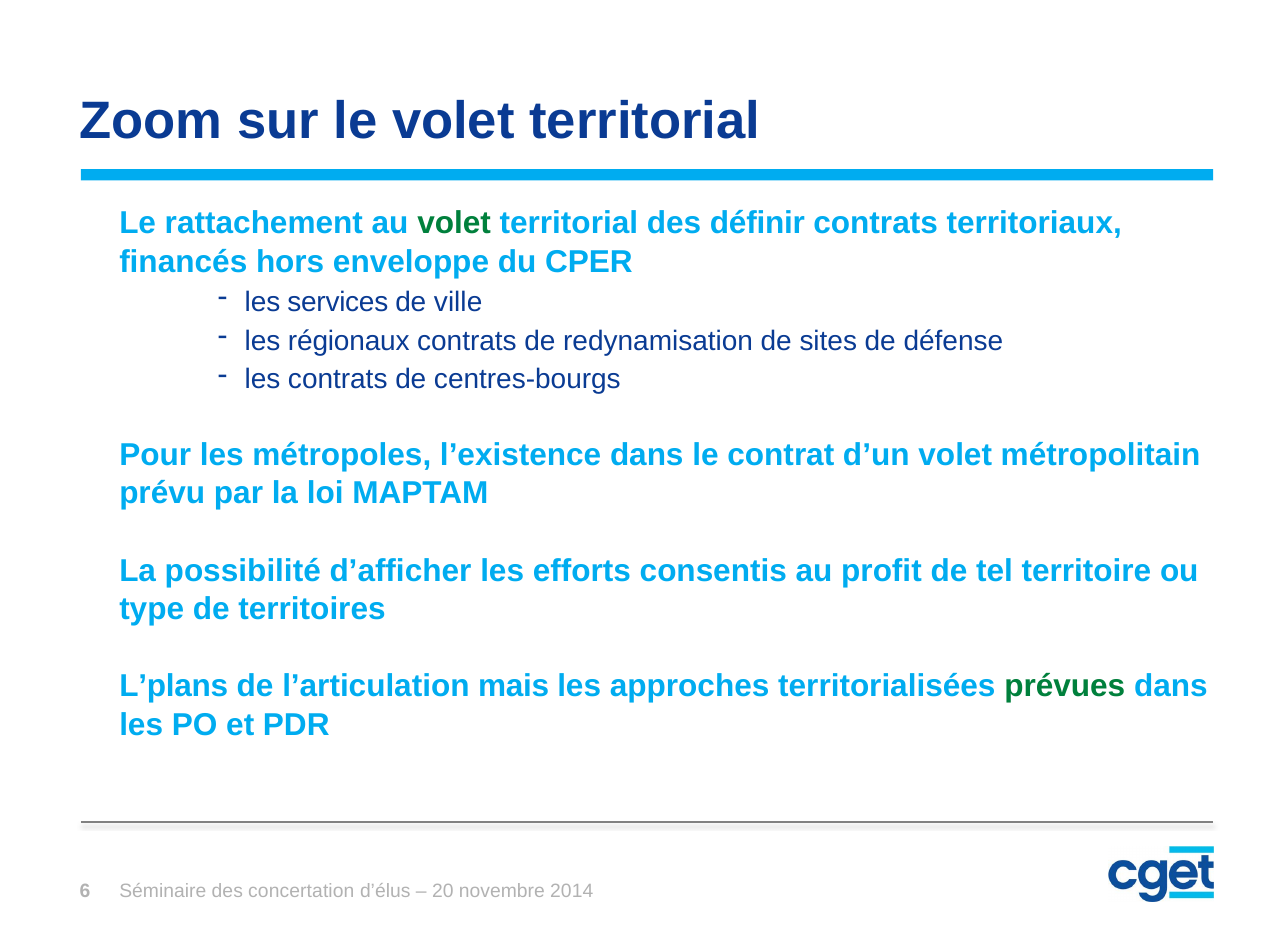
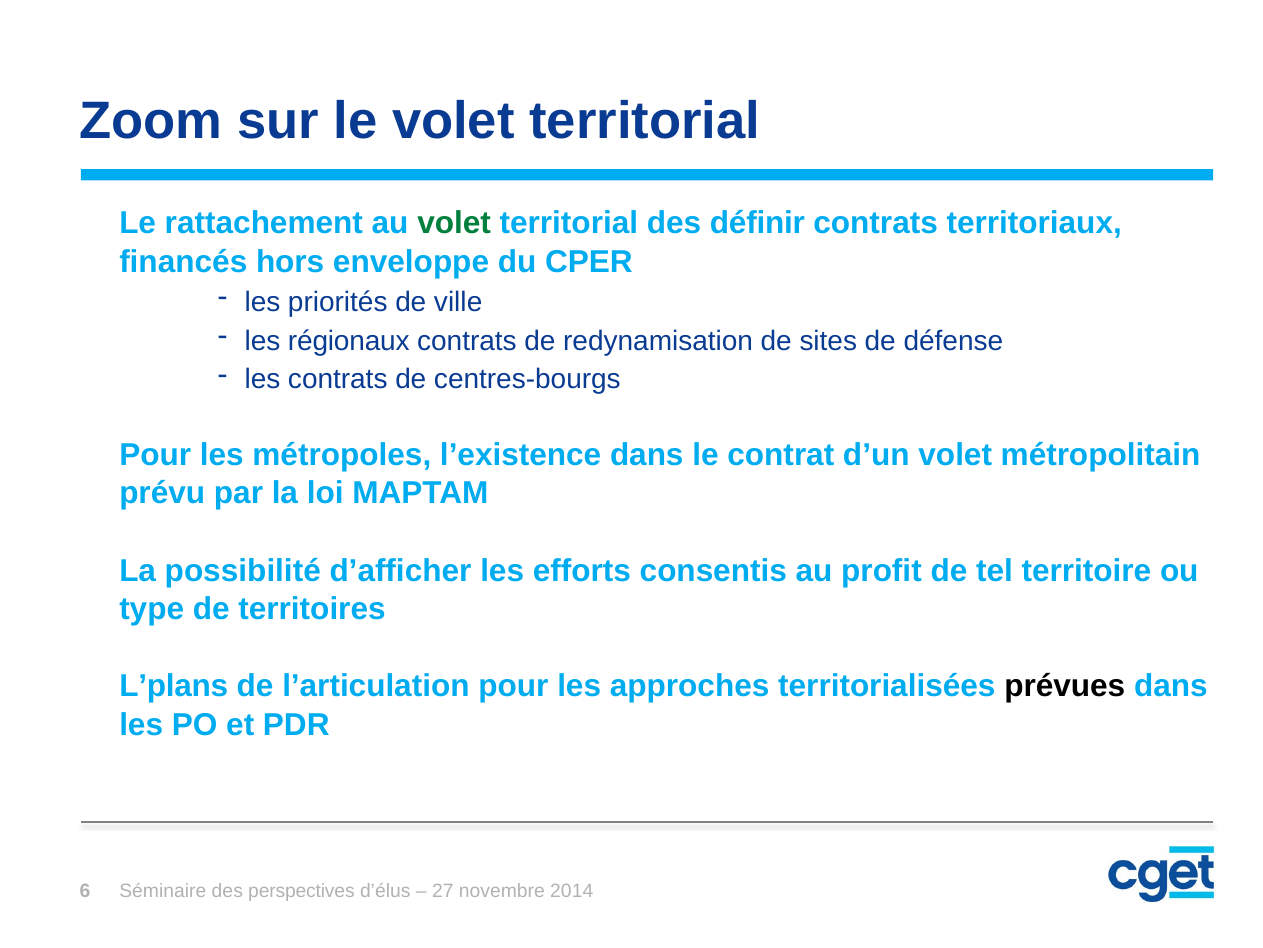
services: services -> priorités (338, 302)
l’articulation mais: mais -> pour (513, 686)
prévues colour: green -> black (1065, 686)
concertation: concertation -> perspectives (301, 890)
20: 20 -> 27 (443, 890)
